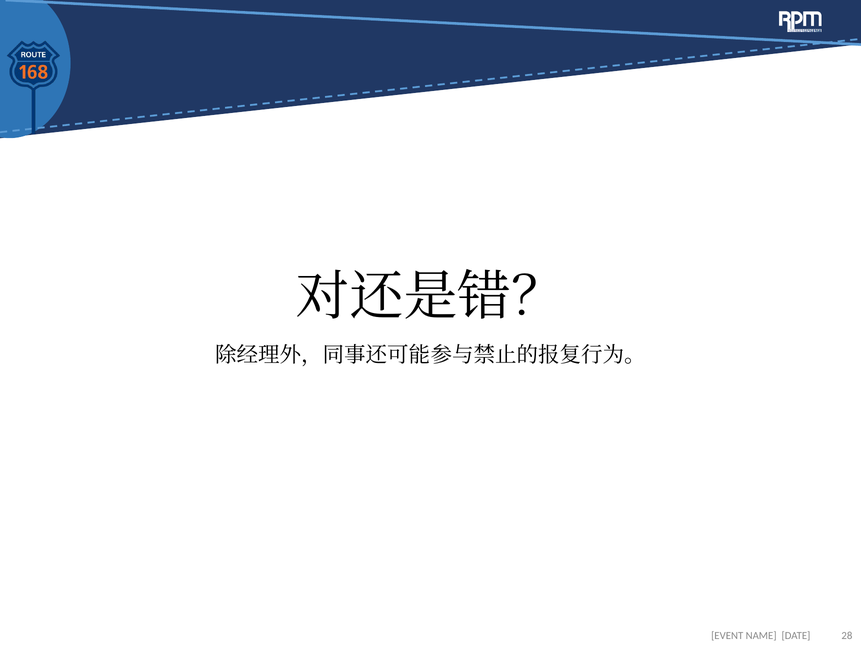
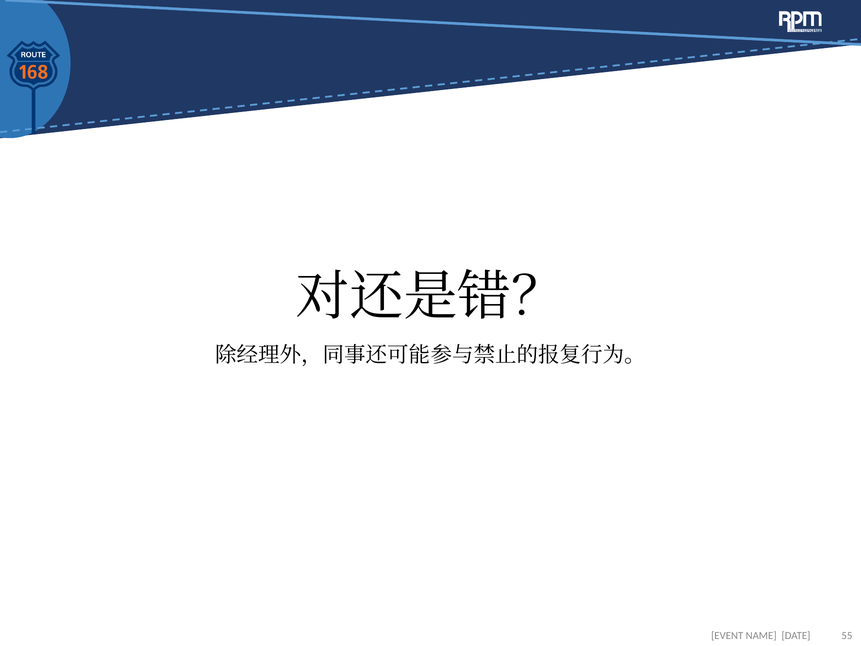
28: 28 -> 55 (847, 635)
